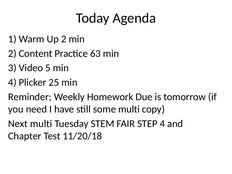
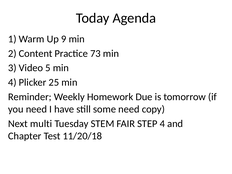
Up 2: 2 -> 9 (64, 39)
63: 63 -> 73 (95, 53)
some multi: multi -> need (129, 109)
